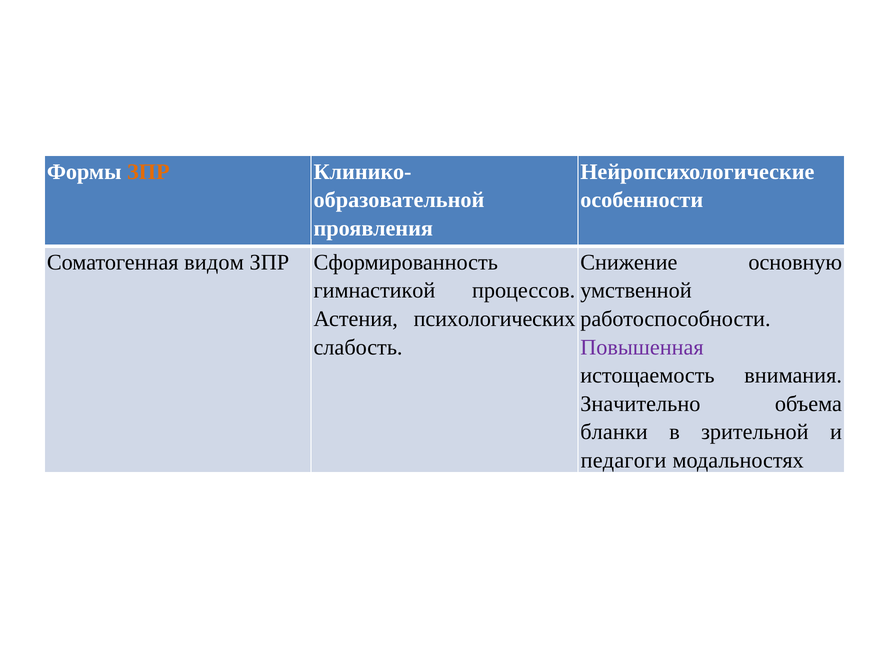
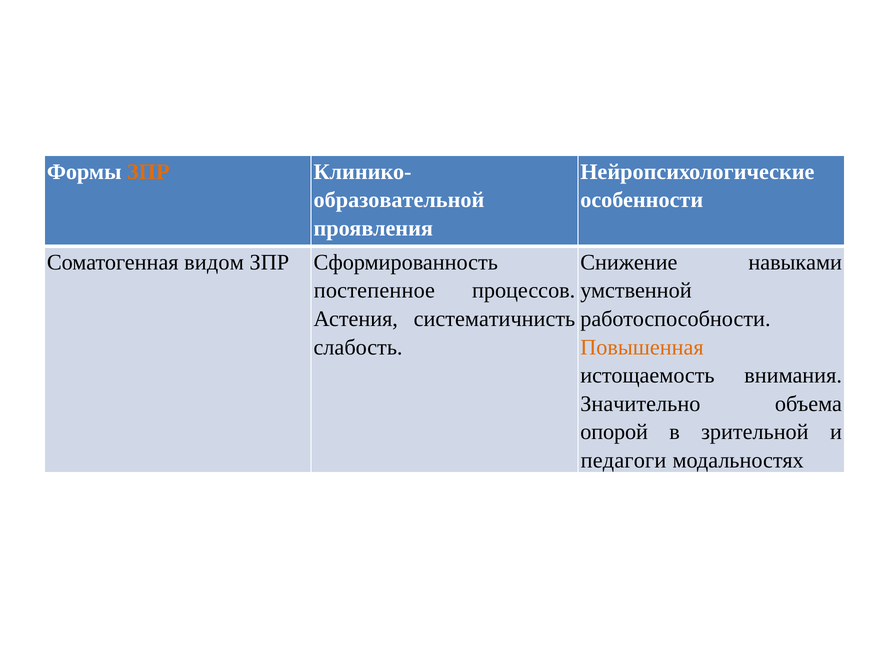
основную: основную -> навыками (795, 262)
гимнастикой: гимнастикой -> постепенное (374, 291)
психологических: психологических -> систематичнисть (494, 319)
Повышенная colour: purple -> orange (642, 347)
бланки: бланки -> опорой (614, 432)
